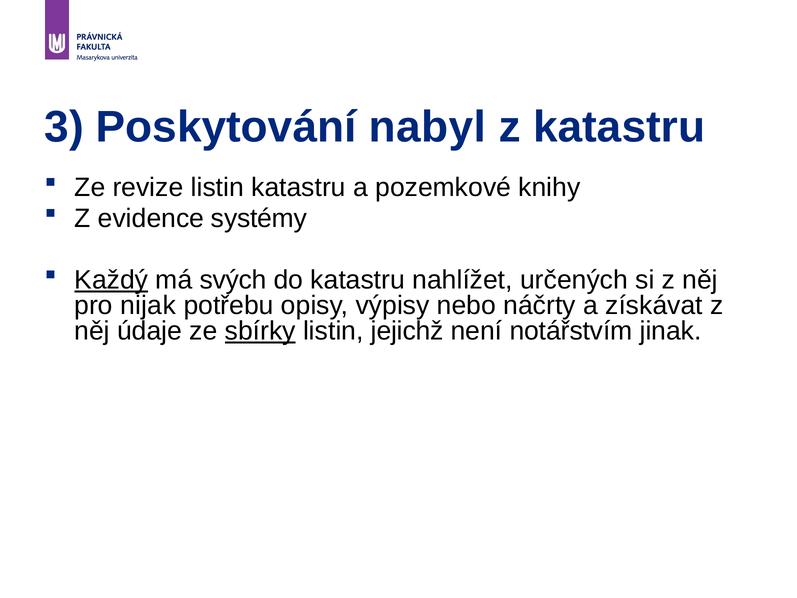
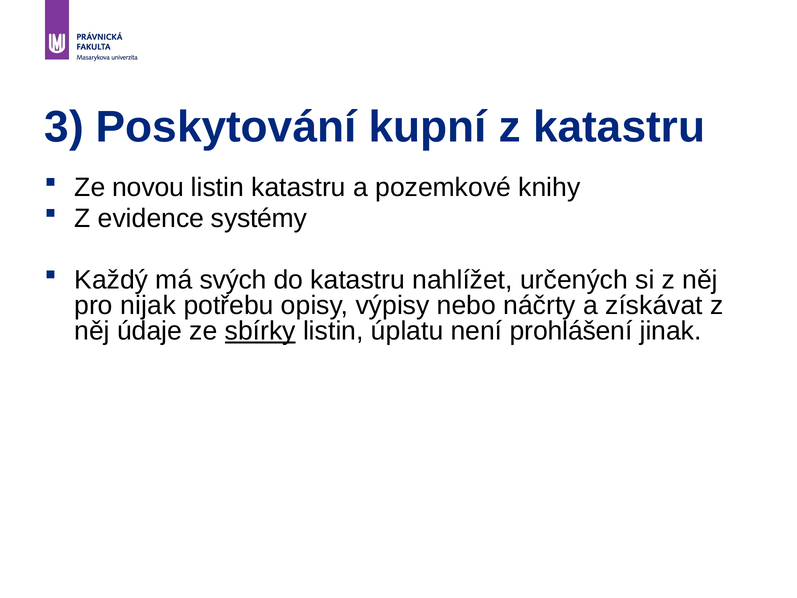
nabyl: nabyl -> kupní (428, 127)
revize: revize -> novou (148, 187)
Každý underline: present -> none (111, 280)
jejichž: jejichž -> úplatu (407, 331)
notářstvím: notářstvím -> prohlášení (571, 331)
